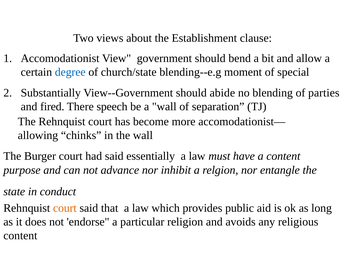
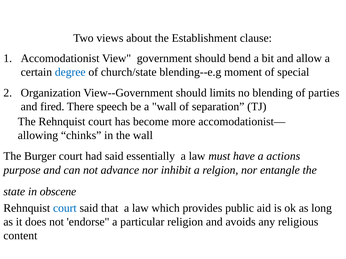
Substantially: Substantially -> Organization (51, 93)
abide: abide -> limits (222, 93)
a content: content -> actions (283, 156)
conduct: conduct -> obscene (58, 192)
court colour: orange -> blue (65, 208)
